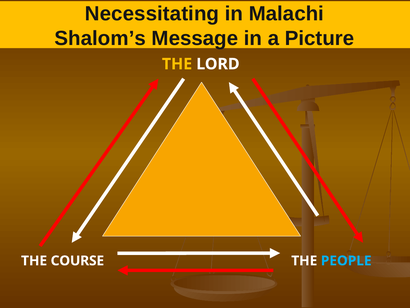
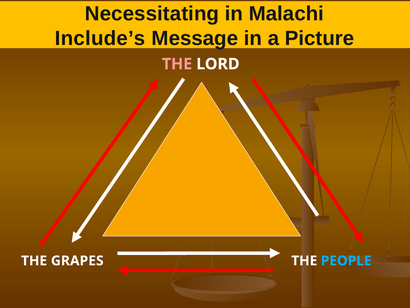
Shalom’s: Shalom’s -> Include’s (100, 38)
THE colour: yellow -> pink (177, 64)
COURSE: COURSE -> GRAPES (77, 260)
